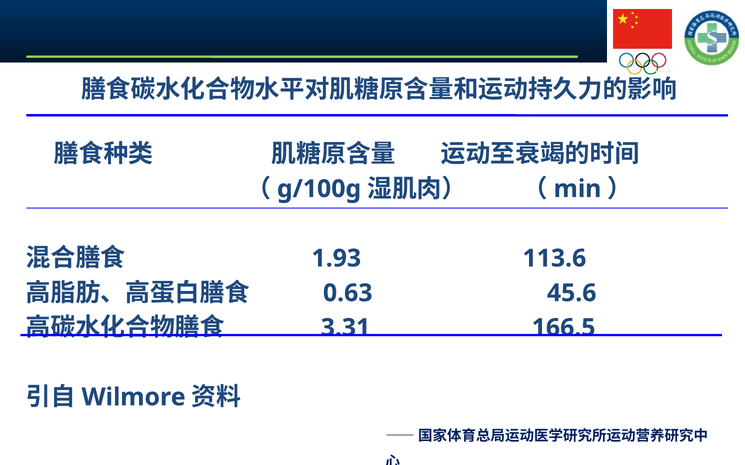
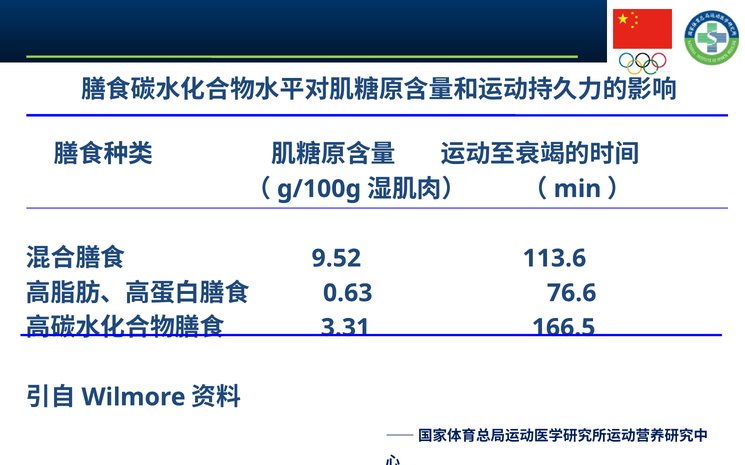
1.93: 1.93 -> 9.52 (336, 259)
45.6: 45.6 -> 76.6 (572, 293)
